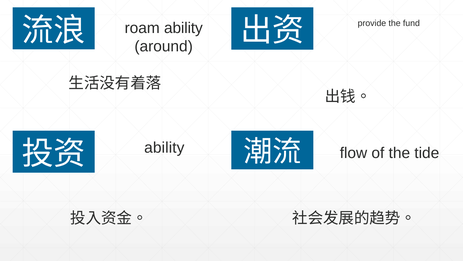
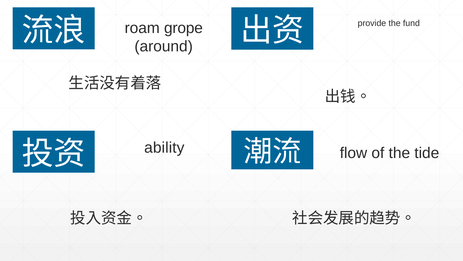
roam ability: ability -> grope (183, 28)
